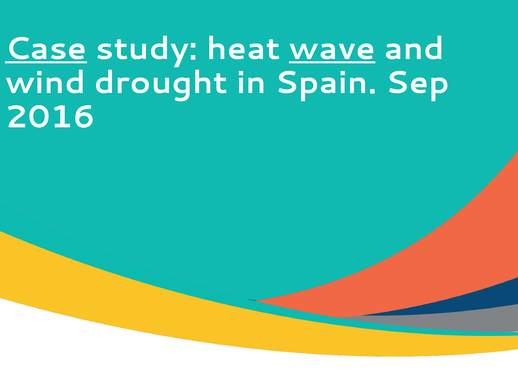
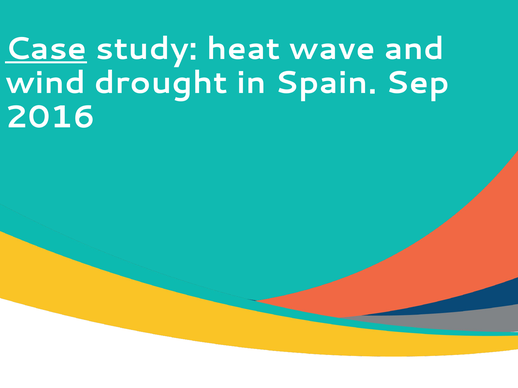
wave underline: present -> none (332, 49)
